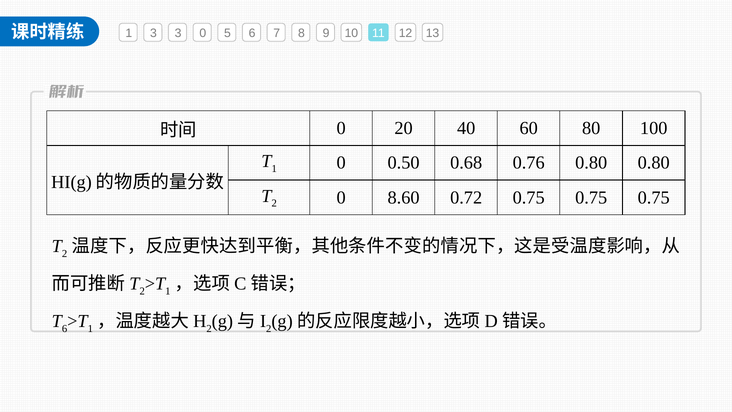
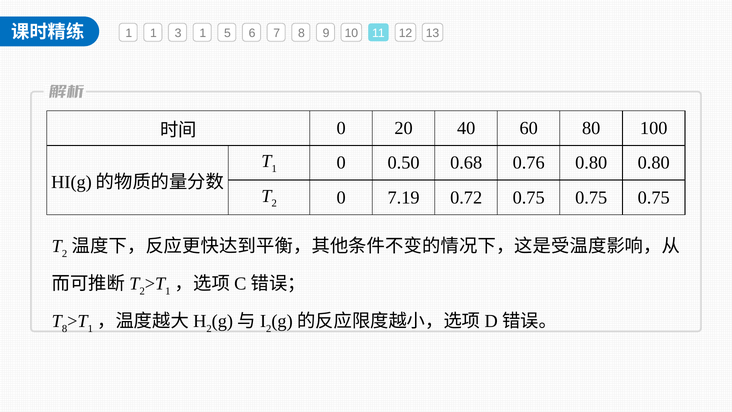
1 3: 3 -> 1 (153, 33)
3 0: 0 -> 1 (203, 33)
8.60: 8.60 -> 7.19 (404, 197)
6: 6 -> 8 (65, 328)
